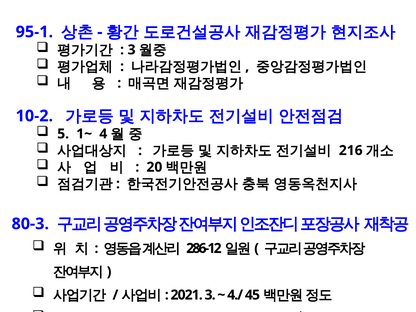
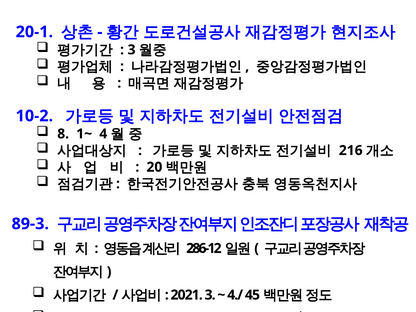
95-1: 95-1 -> 20-1 (34, 32)
5: 5 -> 8 (63, 134)
80-3: 80-3 -> 89-3 (30, 224)
